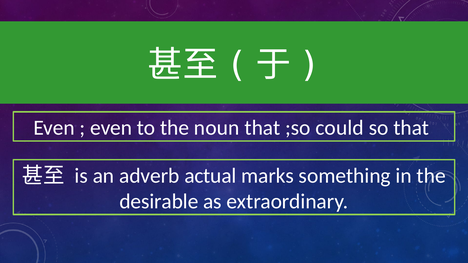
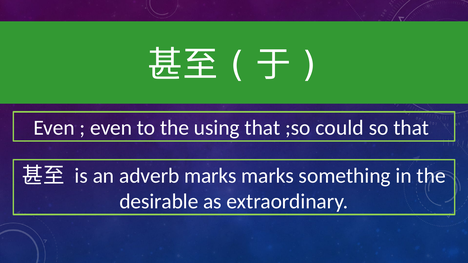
noun: noun -> using (217, 128)
adverb actual: actual -> marks (210, 176)
